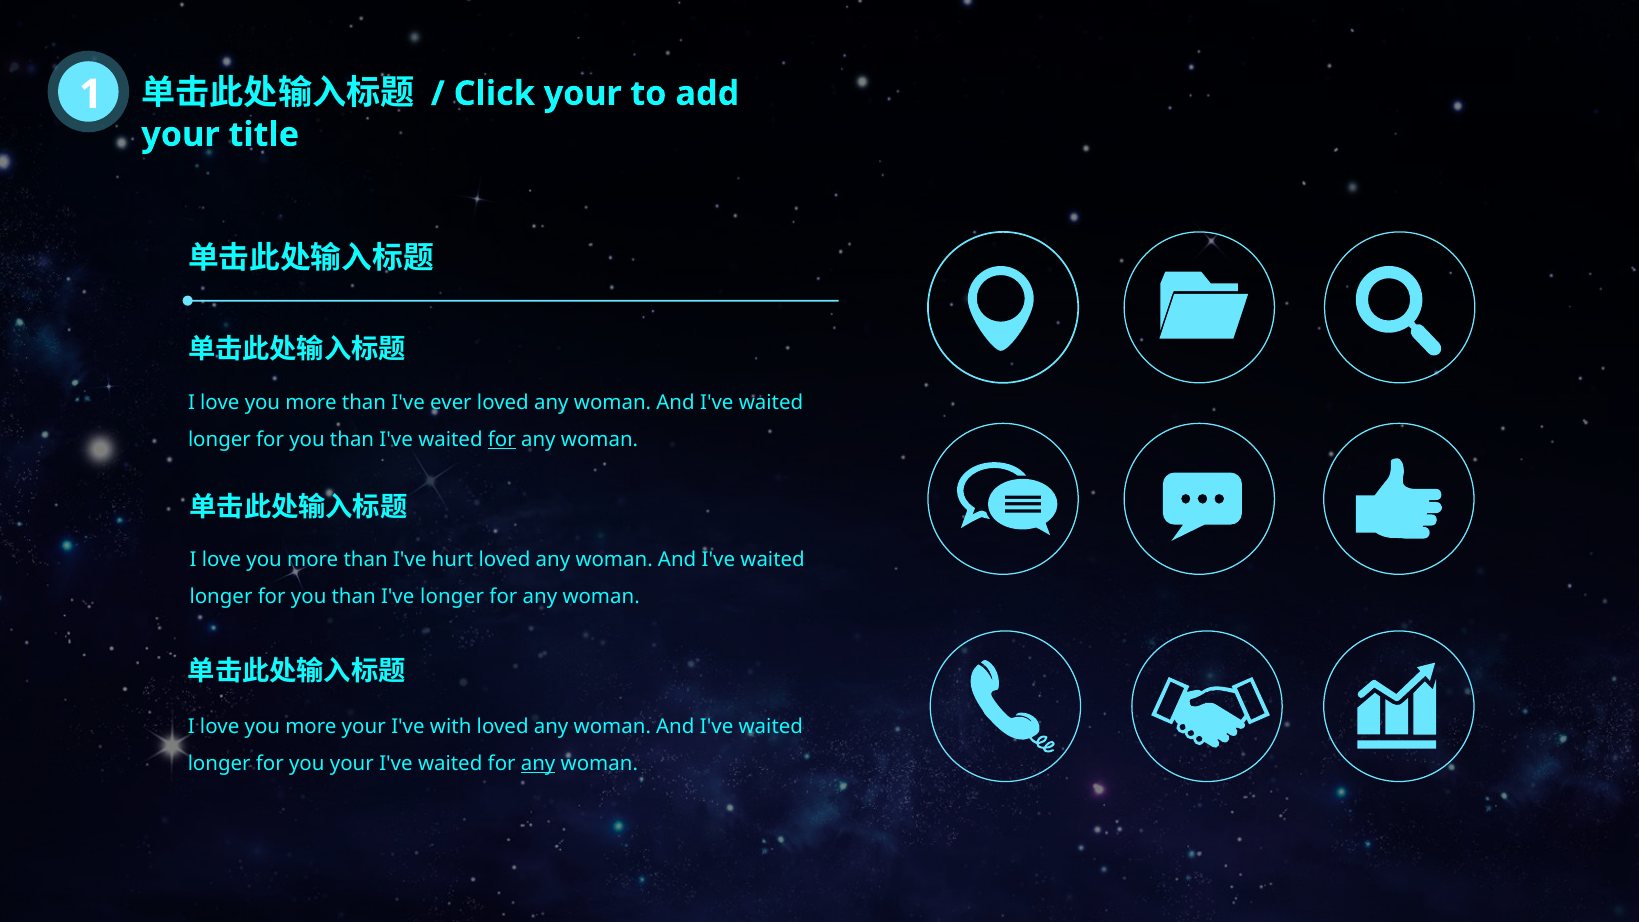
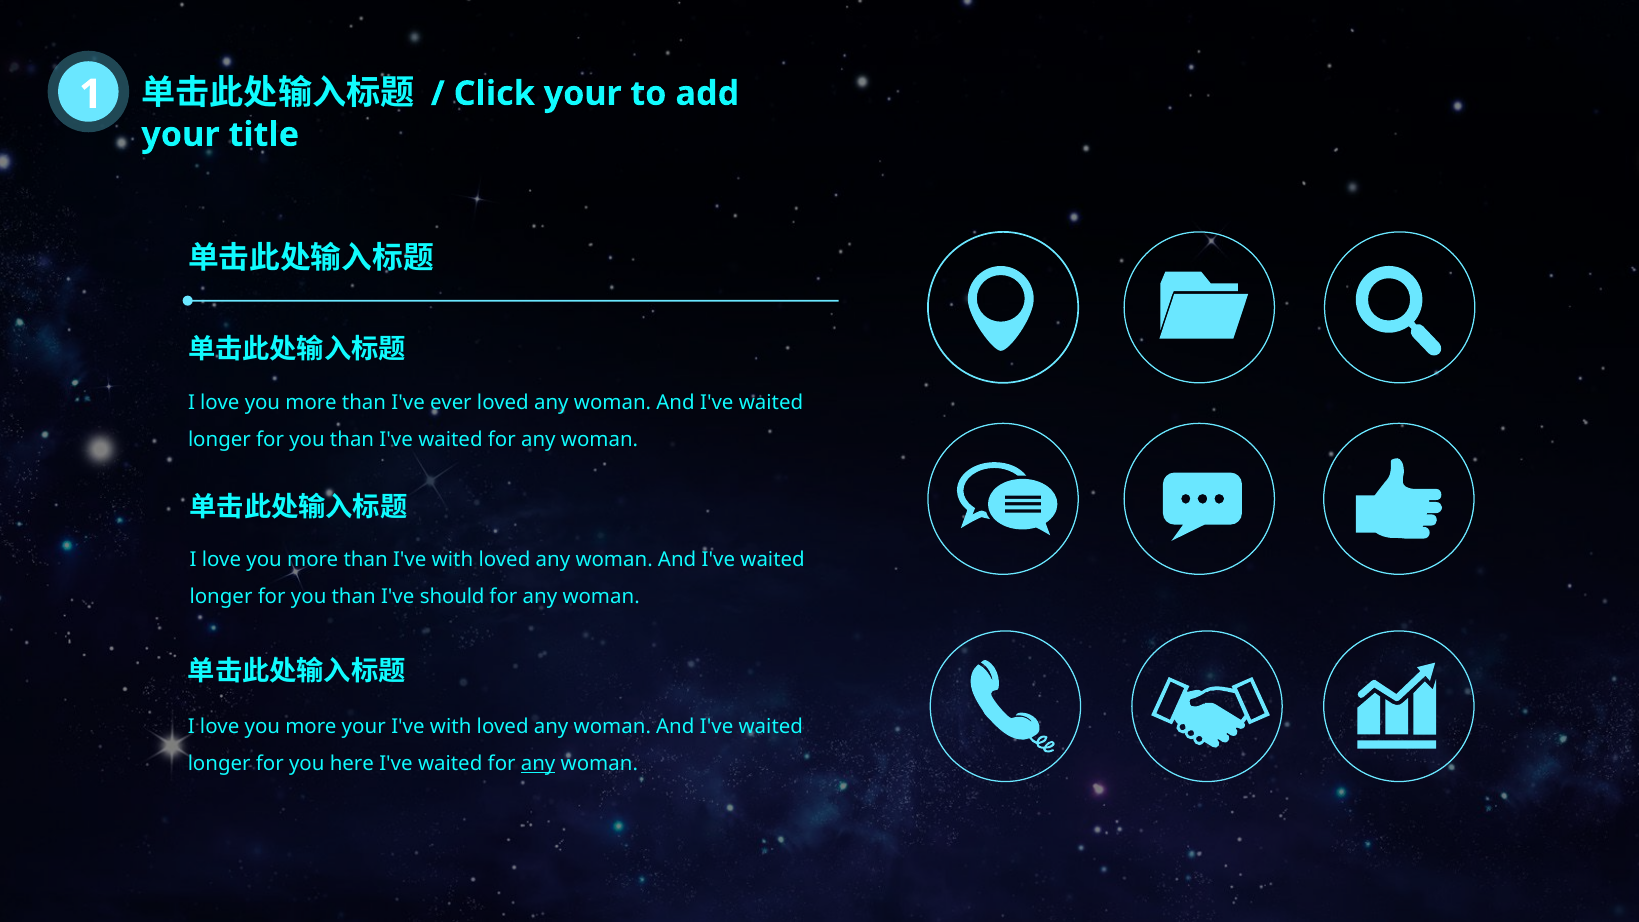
for underline: present -> none (502, 440)
than I've hurt: hurt -> with (452, 560)
I've longer: longer -> should (452, 597)
you your: your -> here (352, 764)
